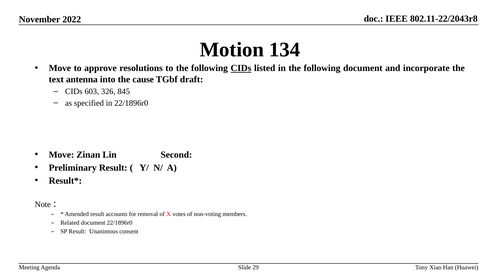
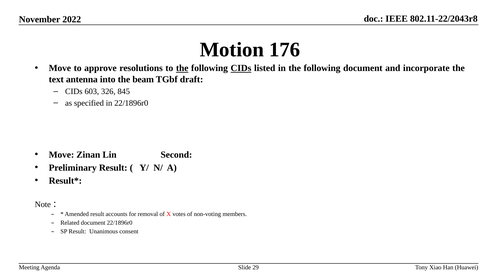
134: 134 -> 176 (285, 50)
the underline: none -> present (182, 68)
cause: cause -> beam (143, 80)
